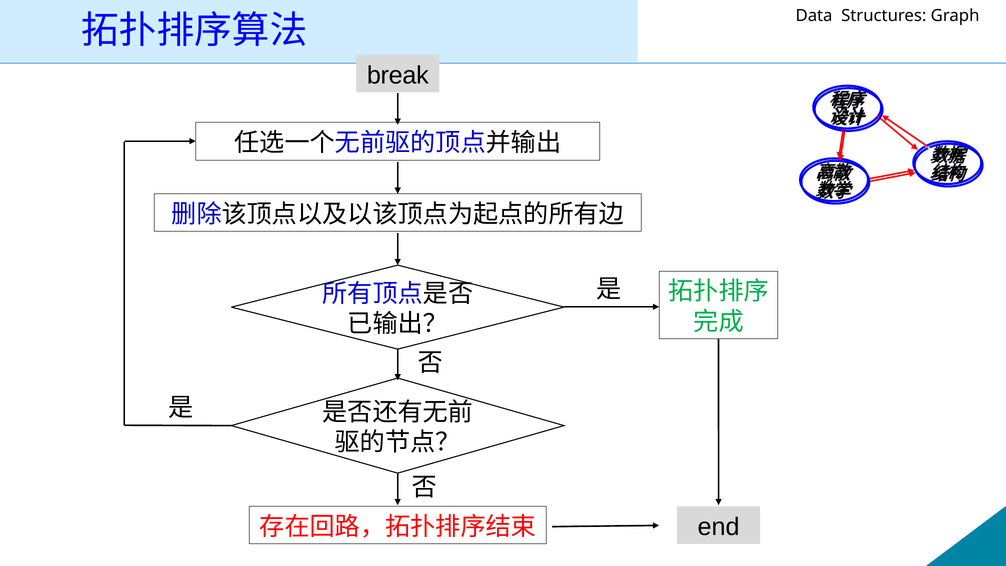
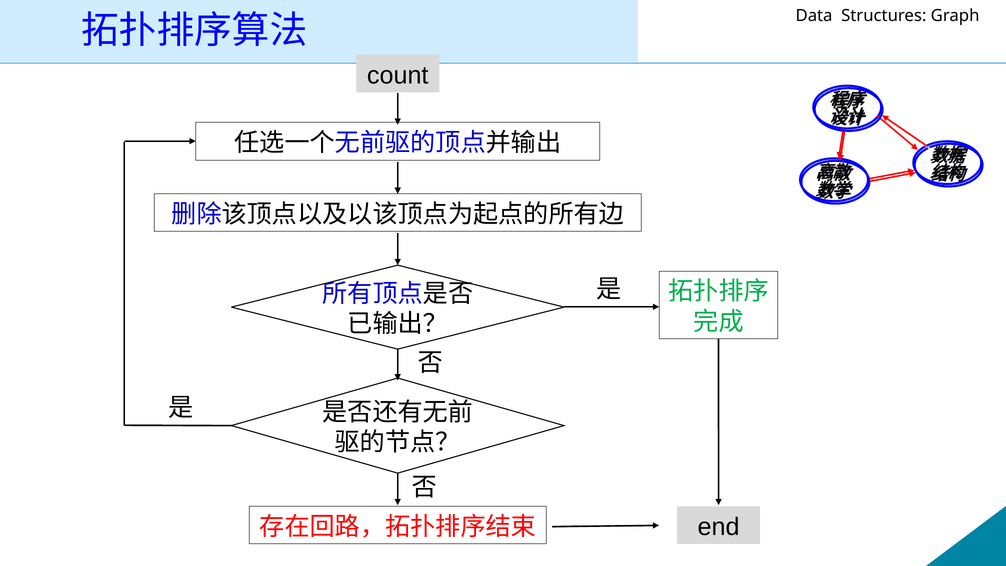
break: break -> count (398, 75)
